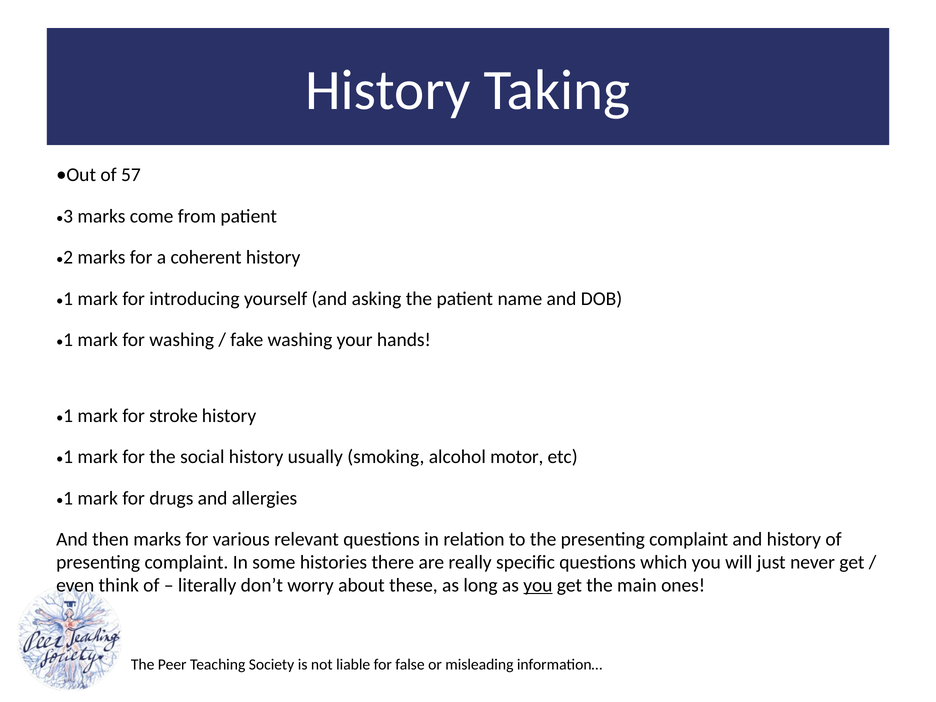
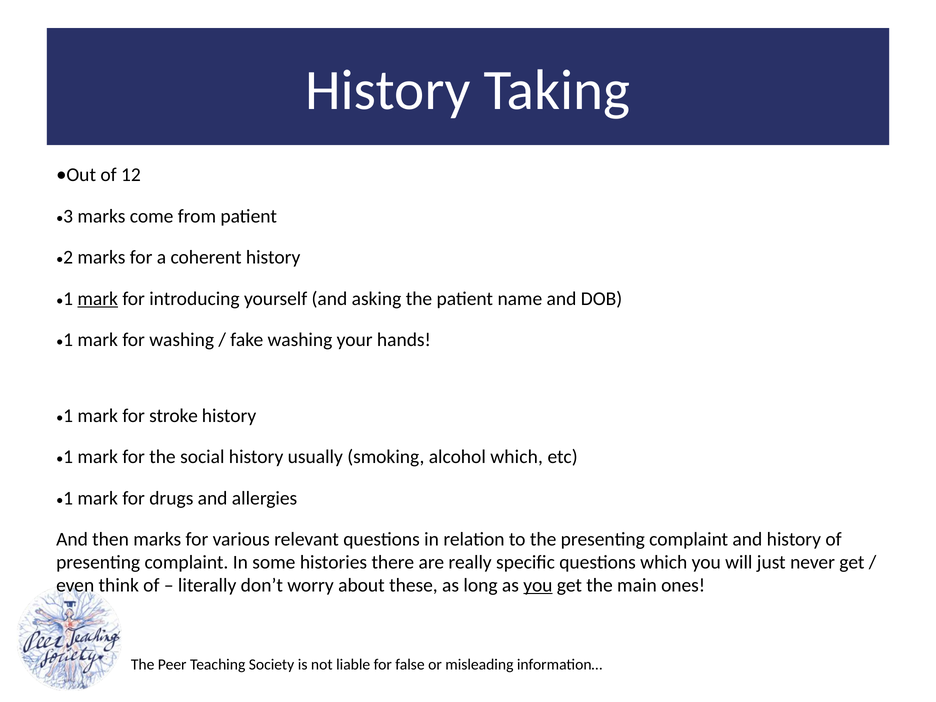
57: 57 -> 12 (131, 175)
mark underline: none -> present (98, 299)
alcohol motor: motor -> which (517, 457)
